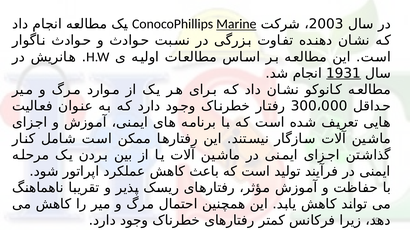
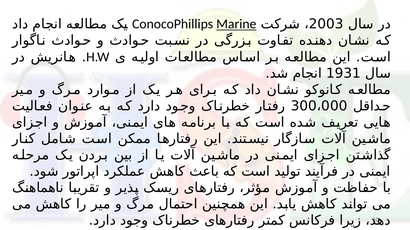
1931 underline: present -> none (344, 73)
